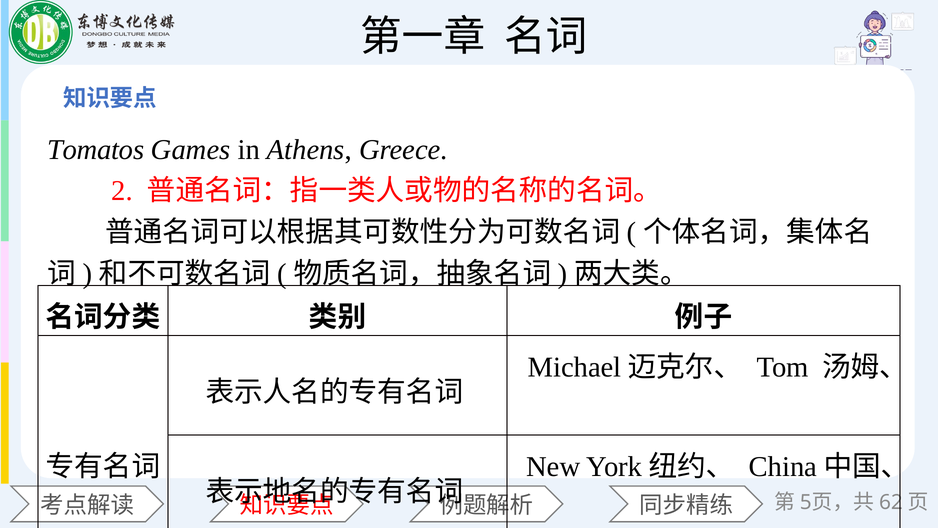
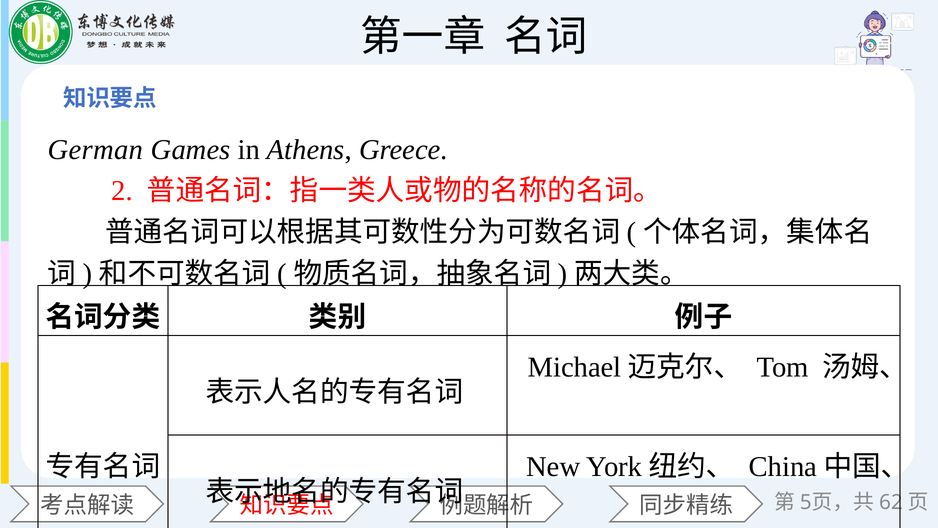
Tomatos: Tomatos -> German (95, 150)
